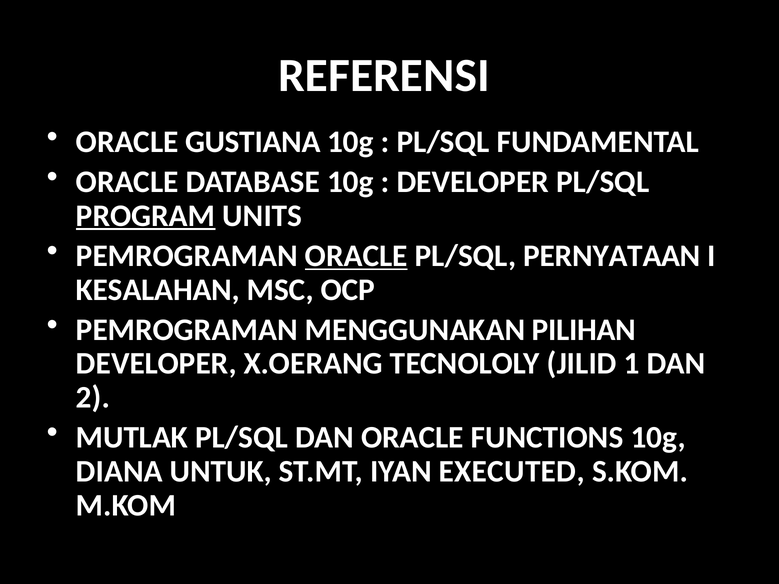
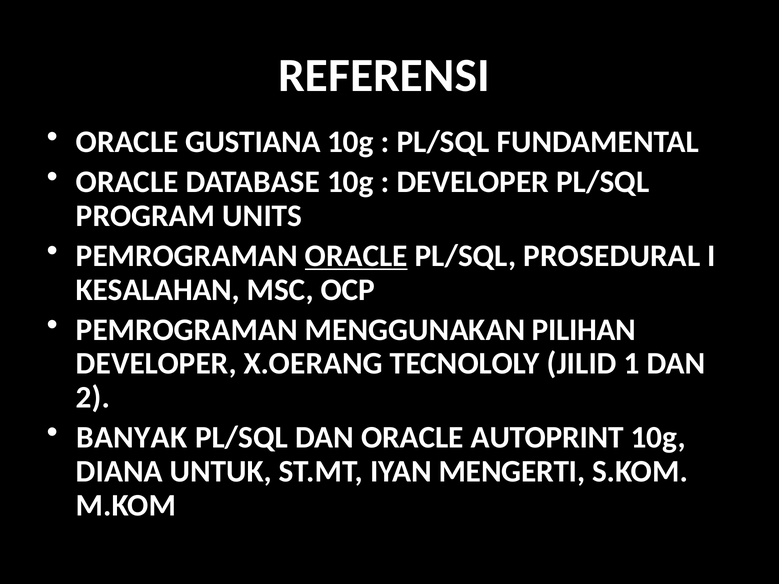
PROGRAM underline: present -> none (146, 216)
PERNYATAAN: PERNYATAAN -> PROSEDURAL (612, 256)
MUTLAK: MUTLAK -> BANYAK (132, 438)
FUNCTIONS: FUNCTIONS -> AUTOPRINT (547, 438)
EXECUTED: EXECUTED -> MENGERTI (512, 472)
